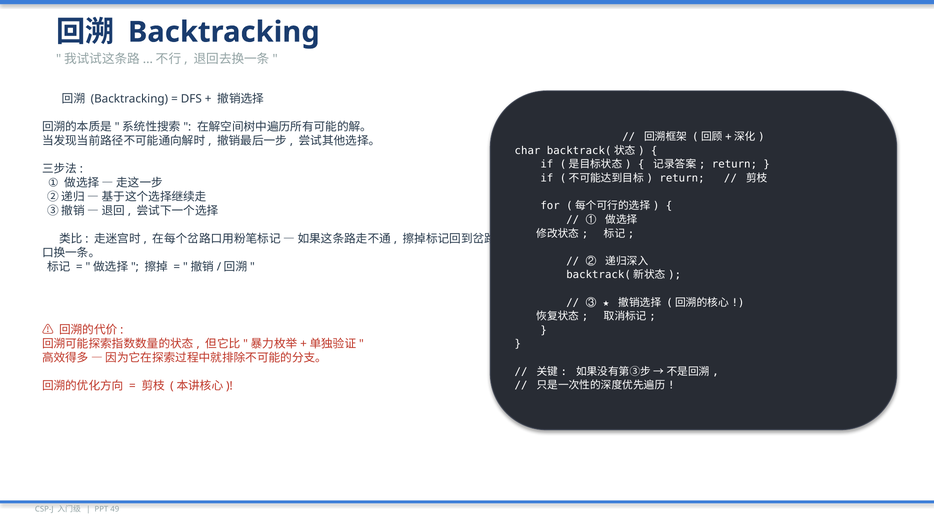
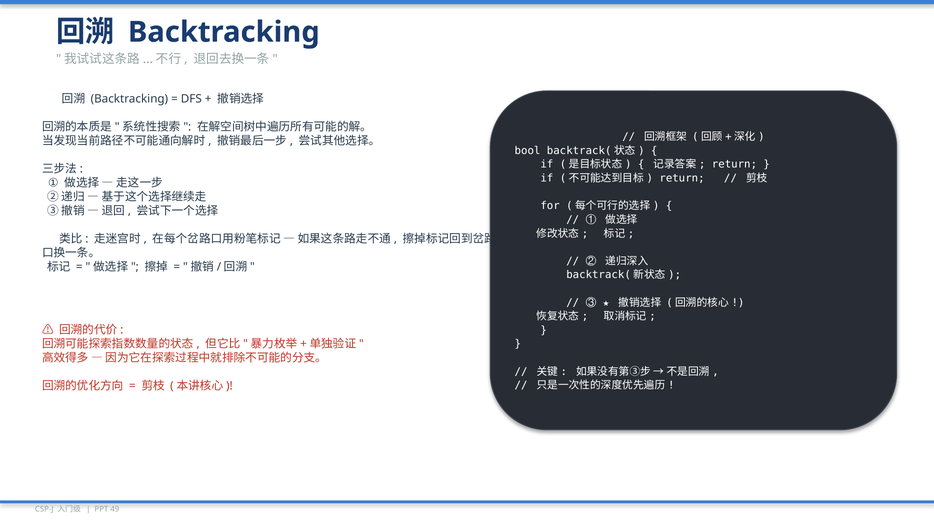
char: char -> bool (528, 151)
